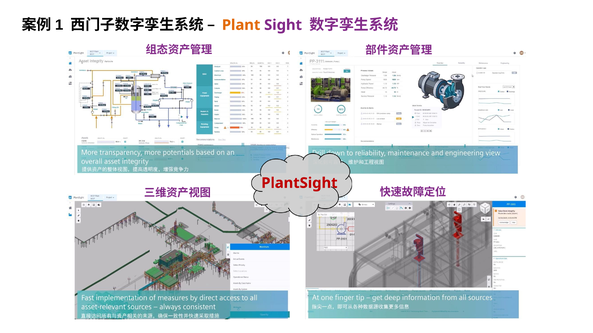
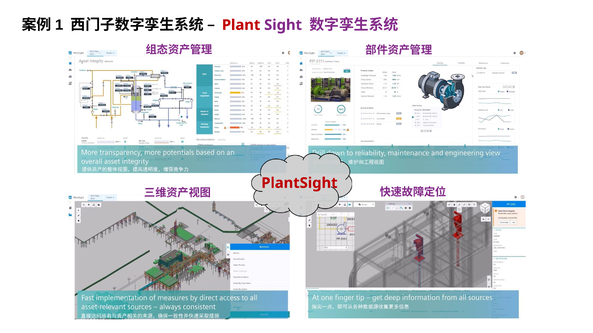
Plant colour: orange -> red (241, 25)
